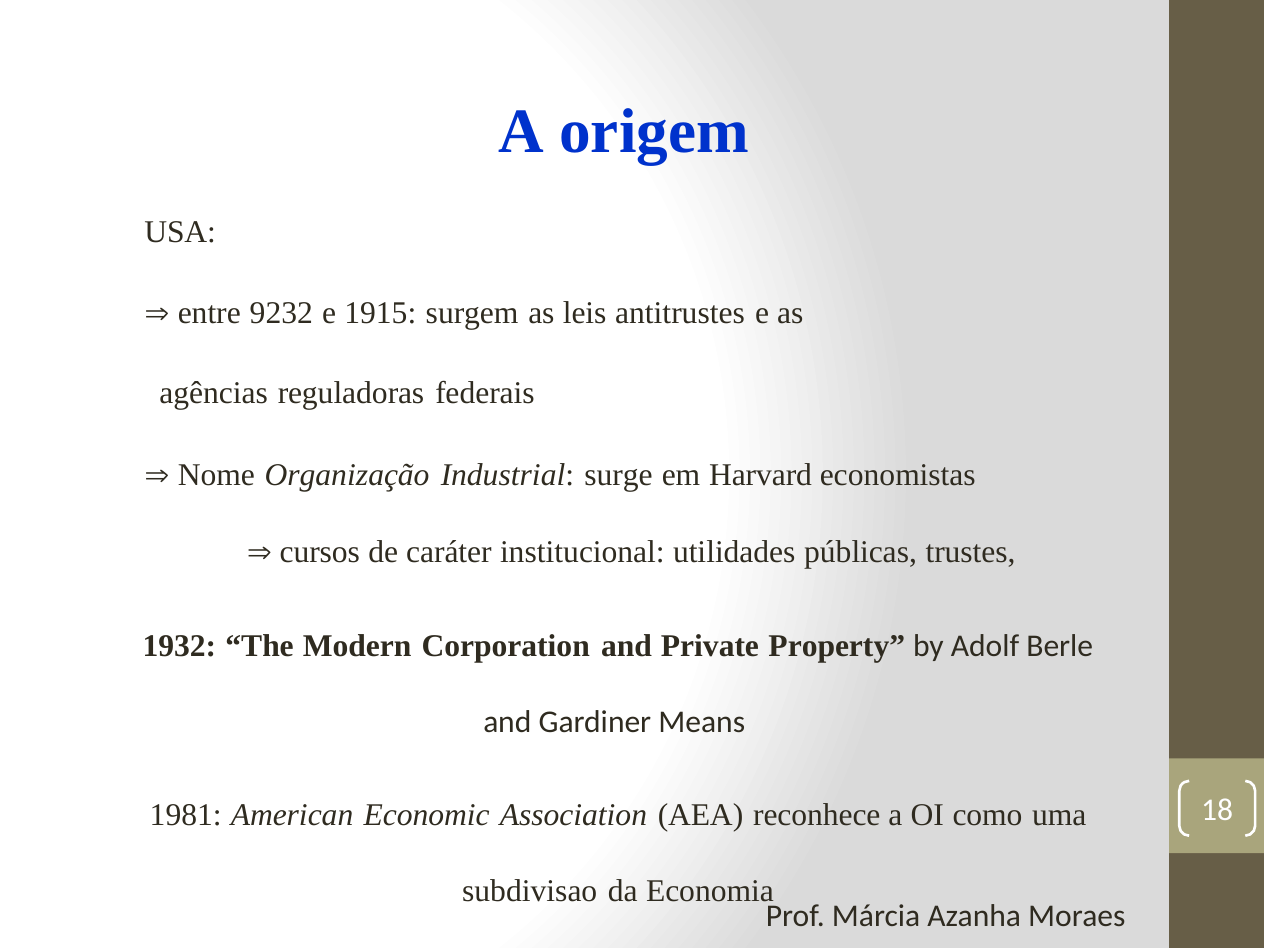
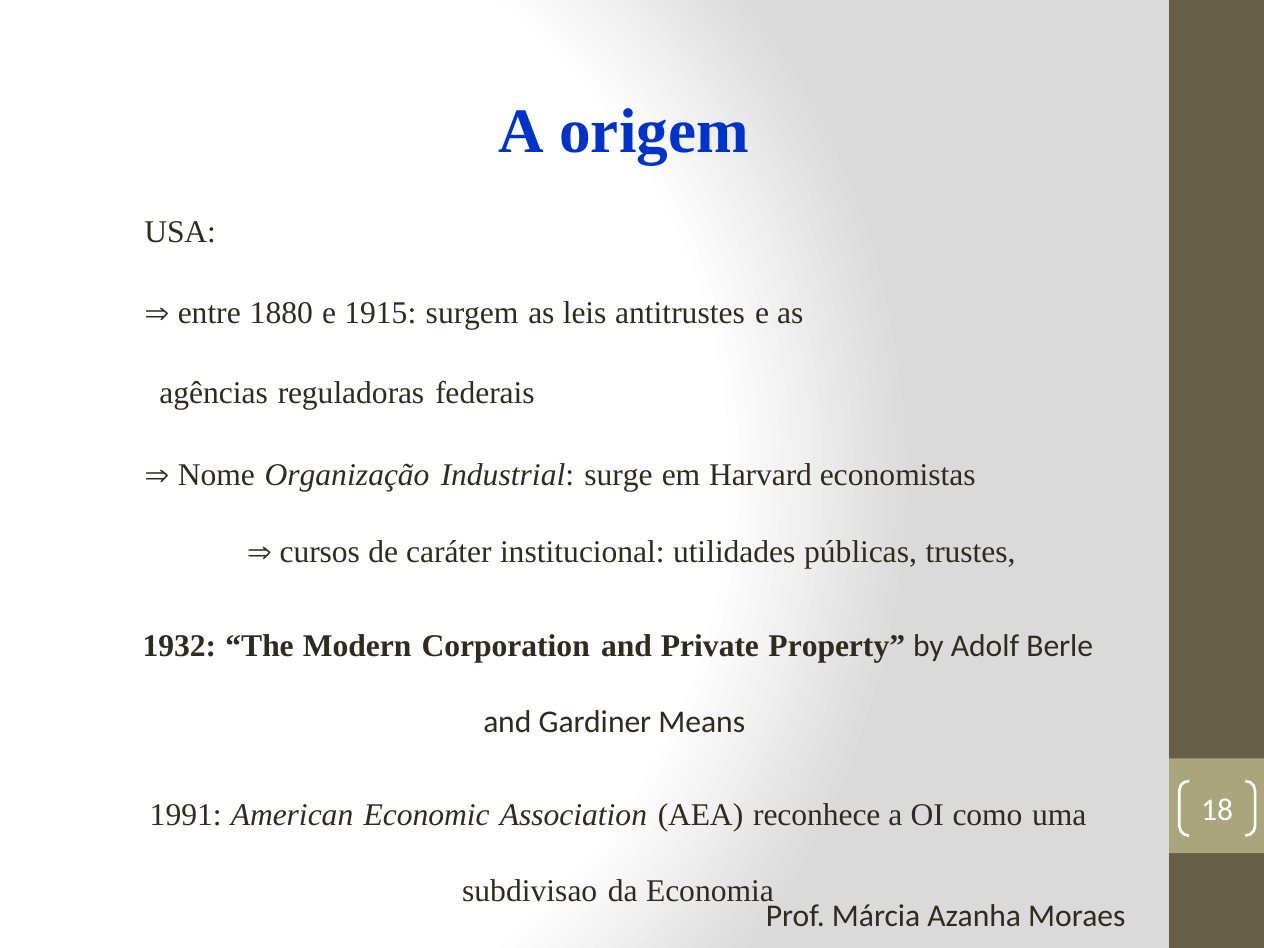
9232: 9232 -> 1880 (281, 314)
1981: 1981 -> 1991 (186, 815)
